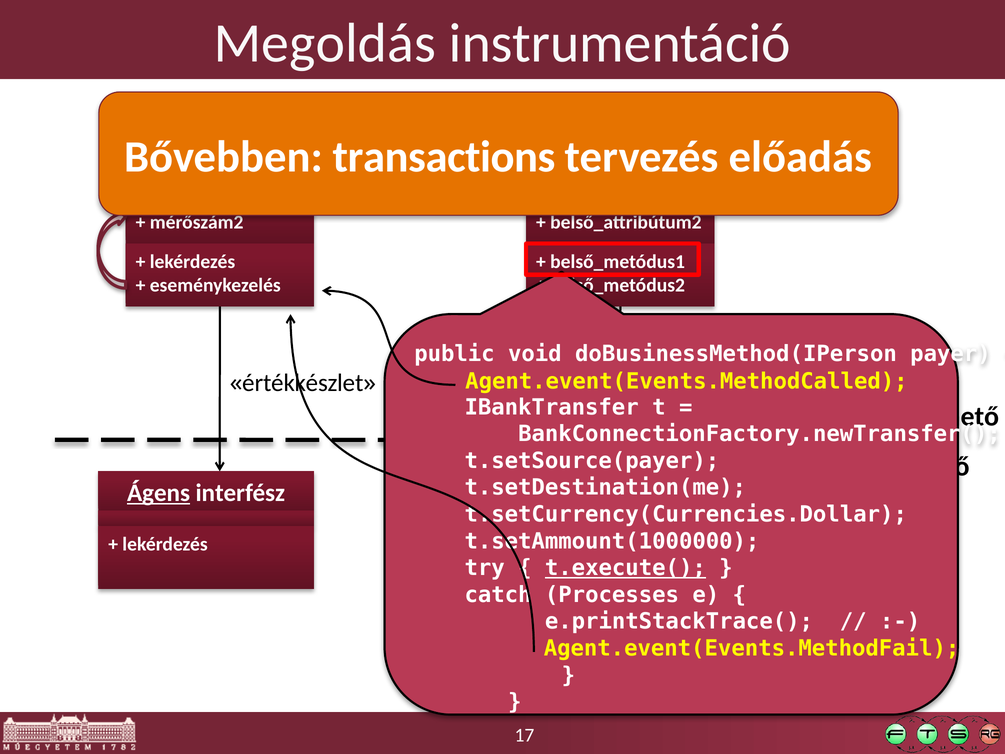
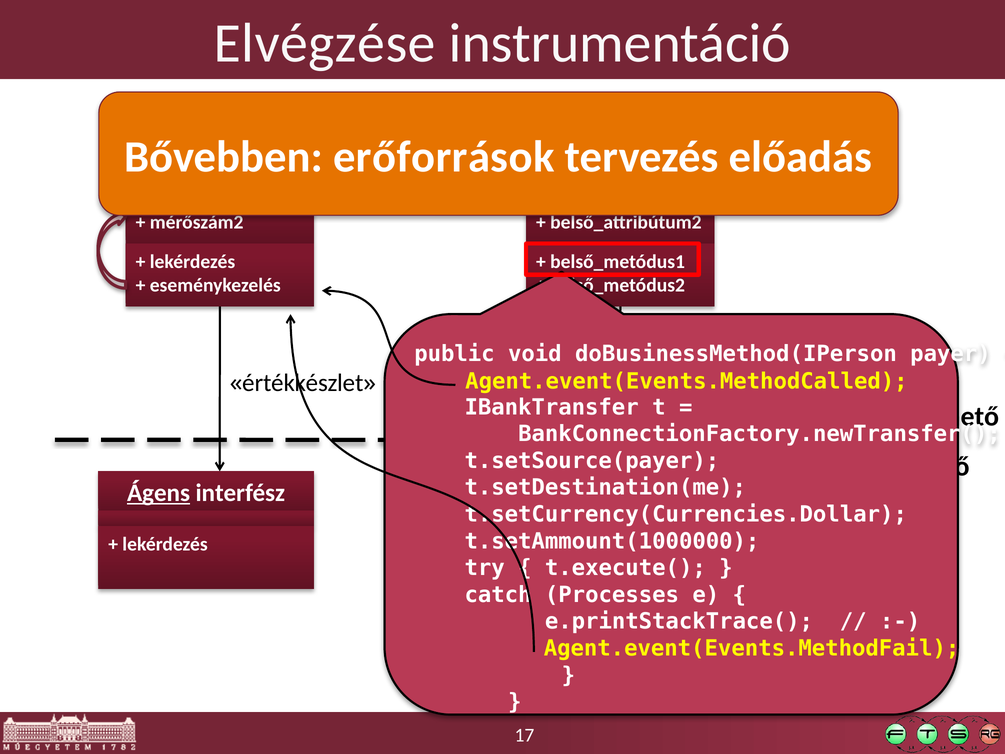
Megoldás: Megoldás -> Elvégzése (325, 43)
transactions: transactions -> erőforrások (444, 157)
t.execute( underline: present -> none (625, 568)
